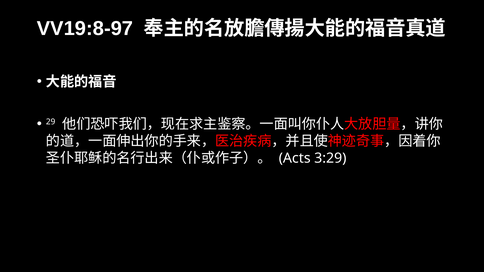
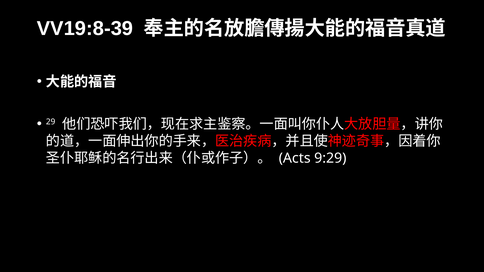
VV19:8-97: VV19:8-97 -> VV19:8-39 (85, 29)
3:29: 3:29 -> 9:29 (330, 158)
